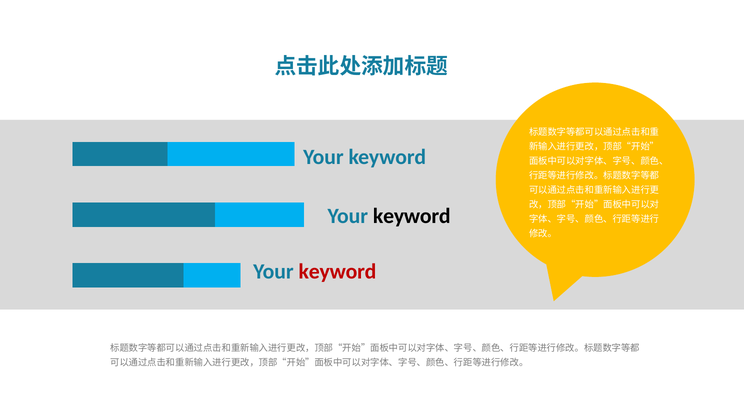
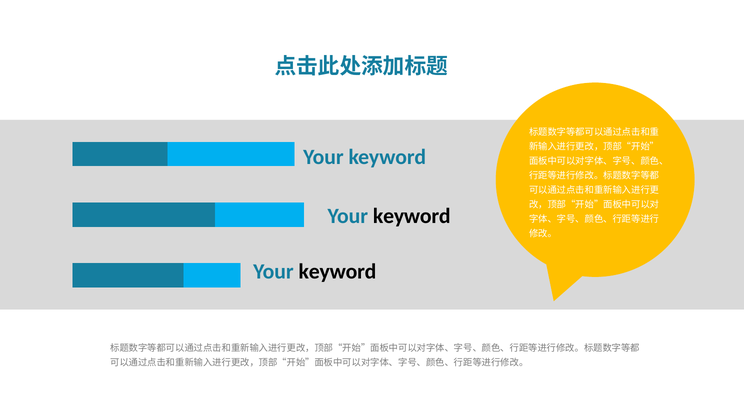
keyword colour: red -> black (337, 271)
